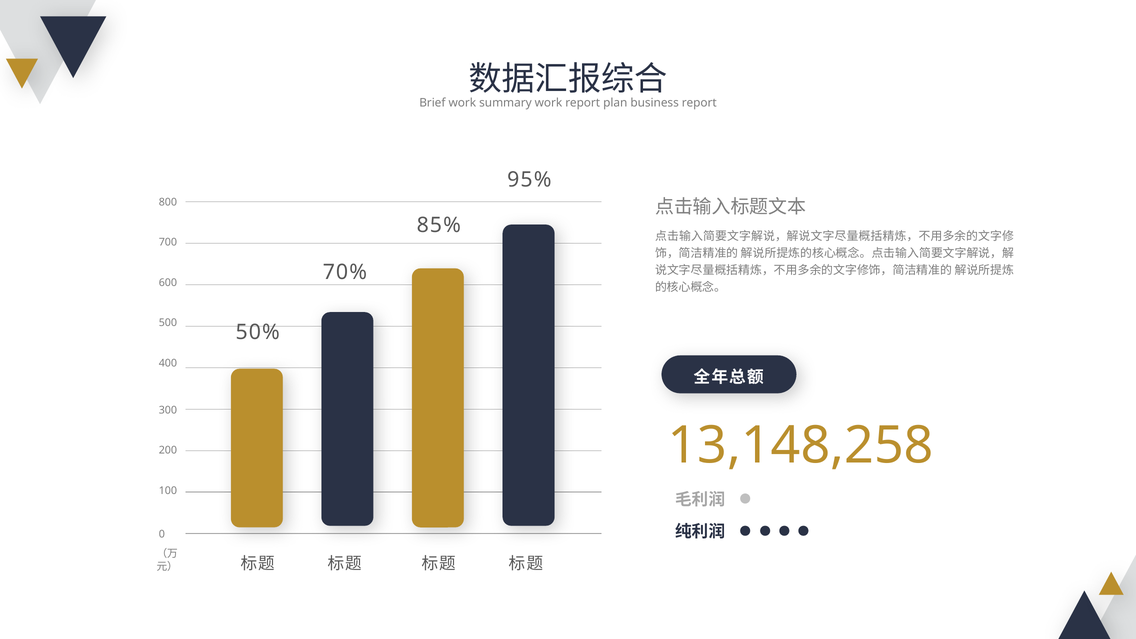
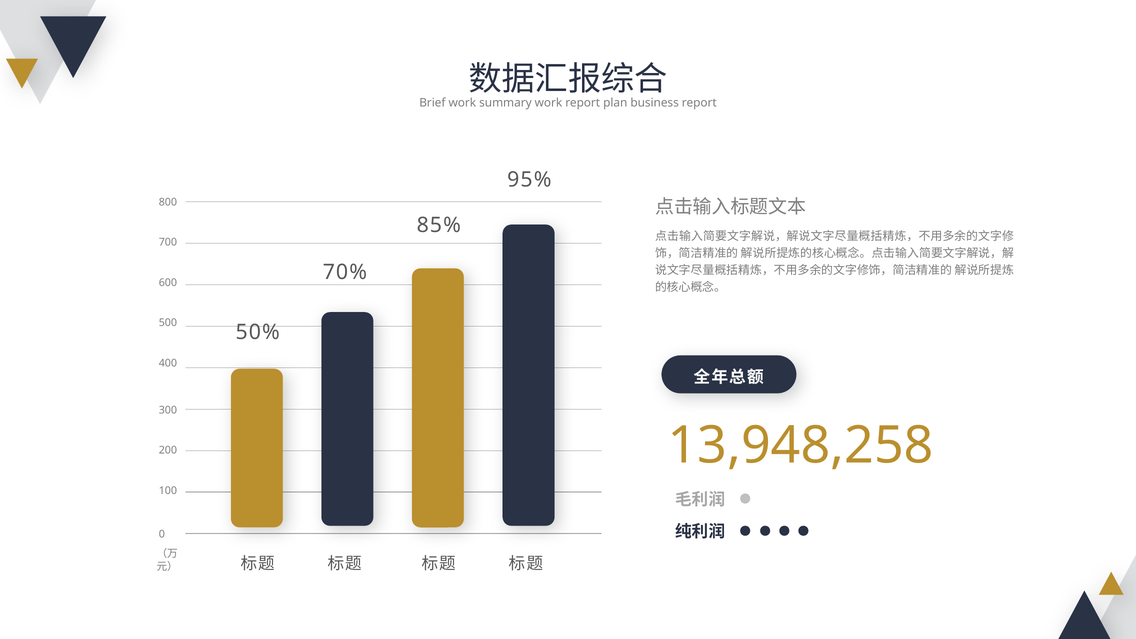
13,148,258: 13,148,258 -> 13,948,258 (801, 446)
